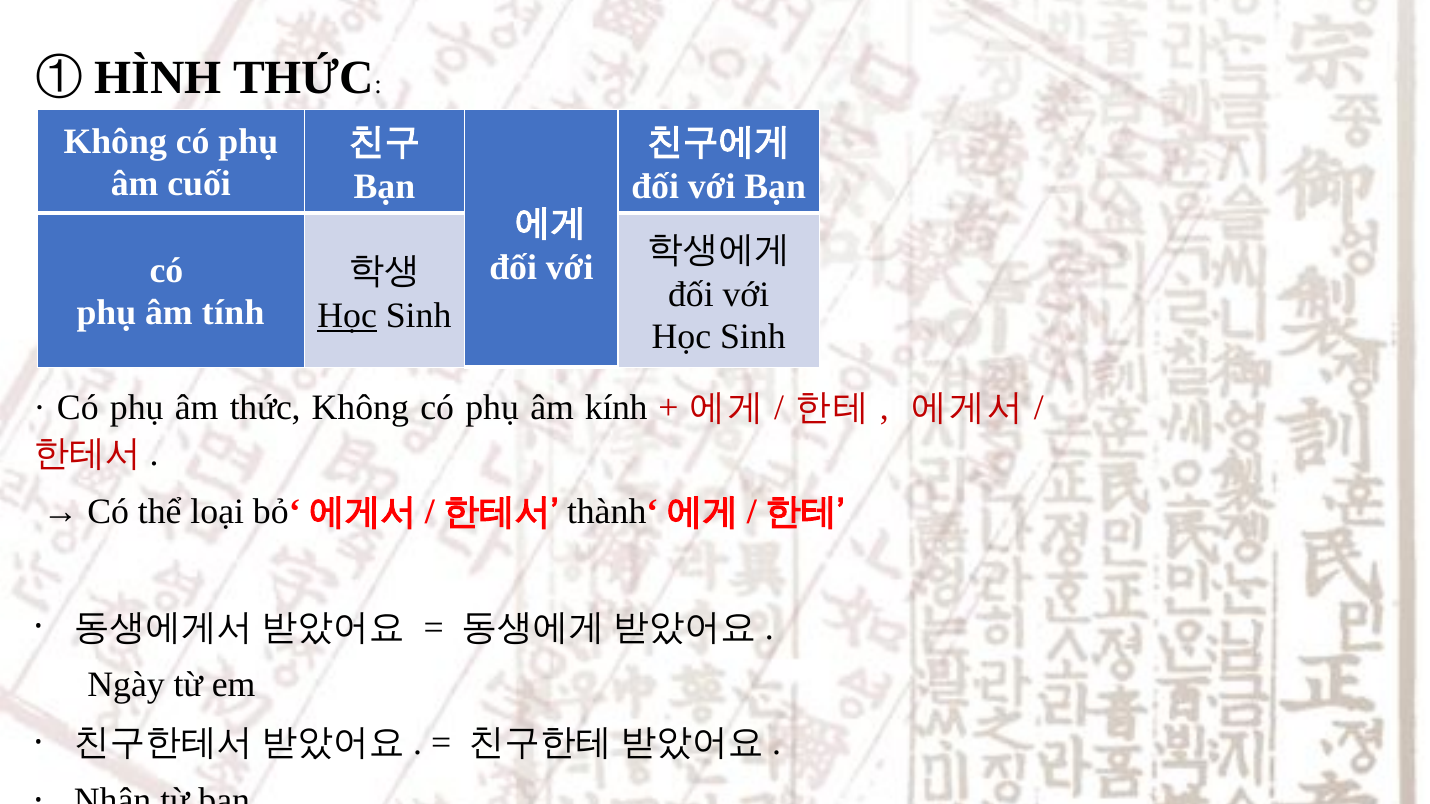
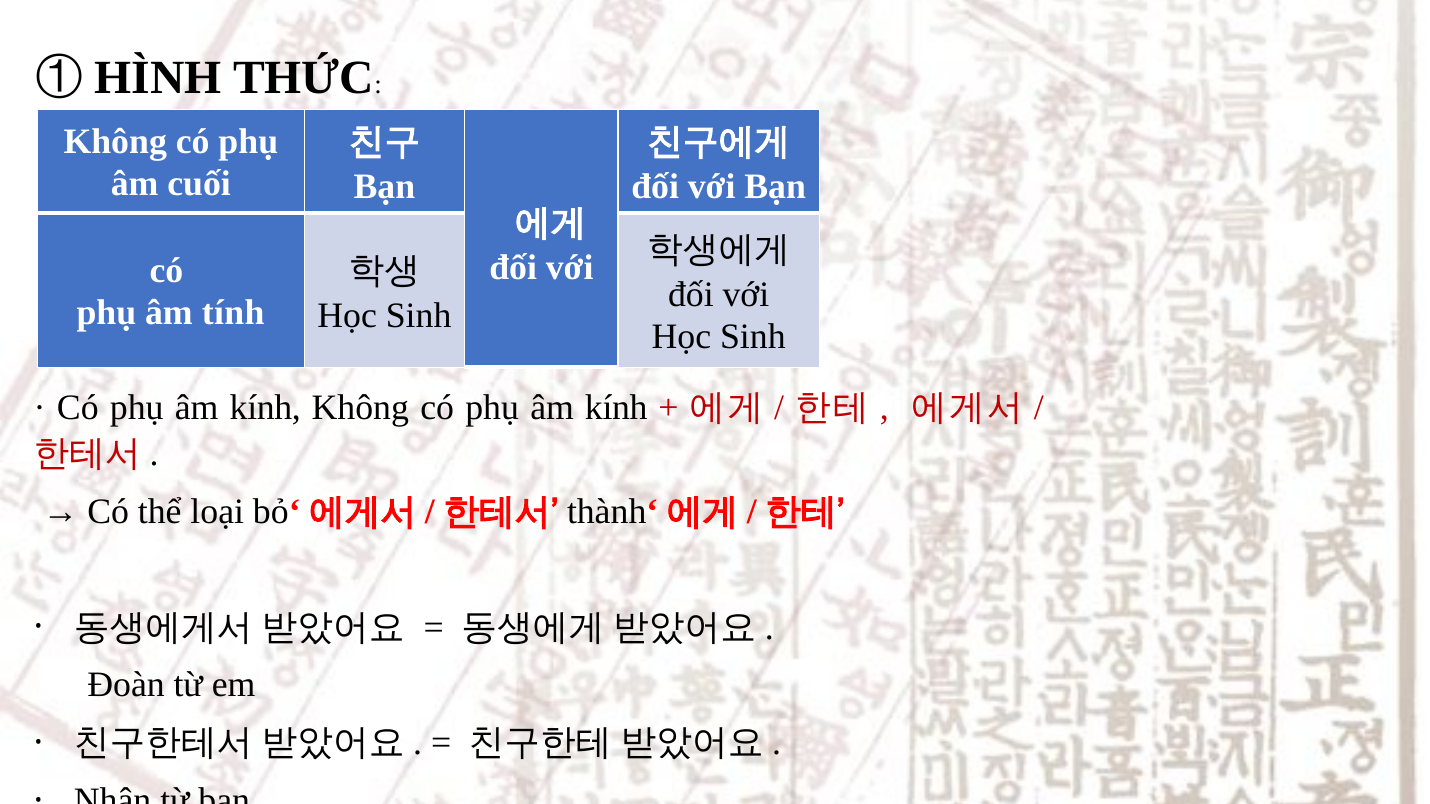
Học underline: present -> none (347, 316)
thức: thức -> kính (265, 408)
Ngày: Ngày -> Đoàn (126, 685)
